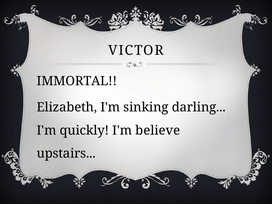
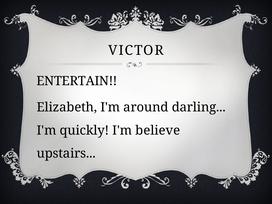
IMMORTAL: IMMORTAL -> ENTERTAIN (77, 81)
sinking: sinking -> around (146, 107)
